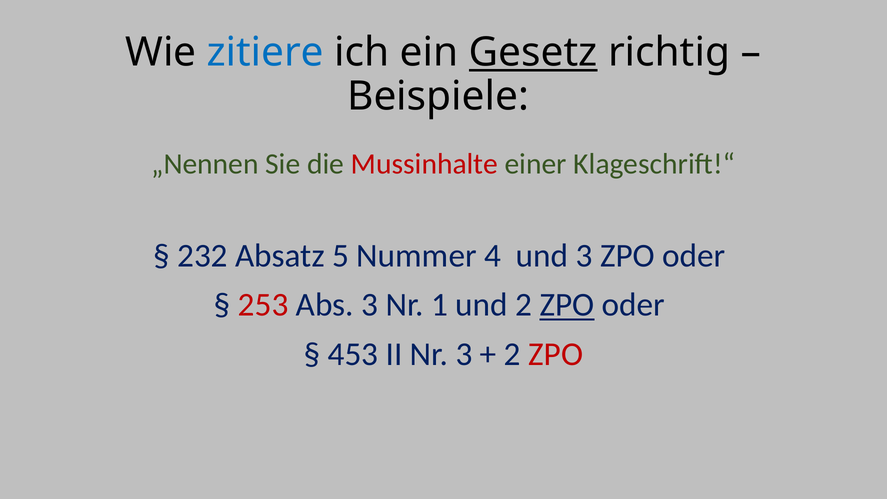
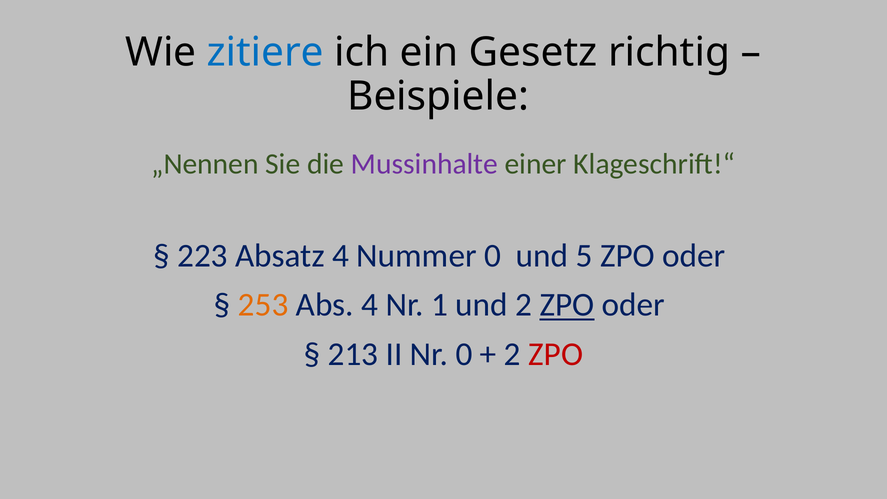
Gesetz underline: present -> none (533, 53)
Mussinhalte colour: red -> purple (425, 164)
232: 232 -> 223 (203, 256)
Absatz 5: 5 -> 4 (341, 256)
Nummer 4: 4 -> 0 (493, 256)
und 3: 3 -> 5 (584, 256)
253 colour: red -> orange (263, 305)
Abs 3: 3 -> 4 (370, 305)
453: 453 -> 213 (353, 354)
Nr 3: 3 -> 0 (464, 354)
